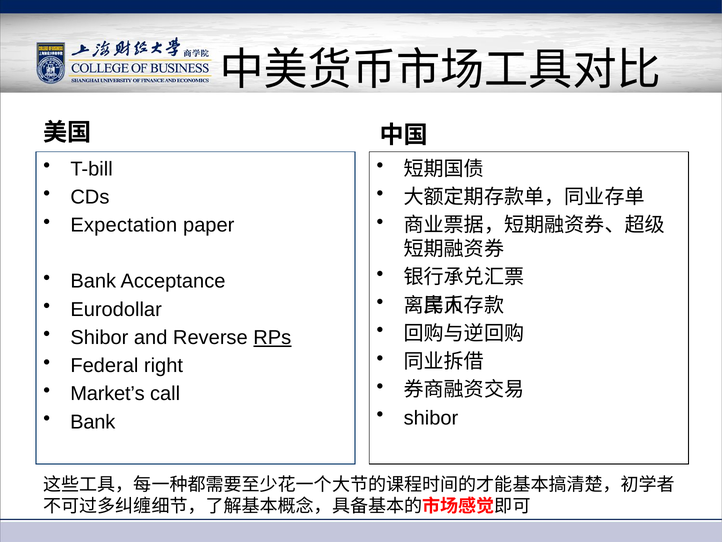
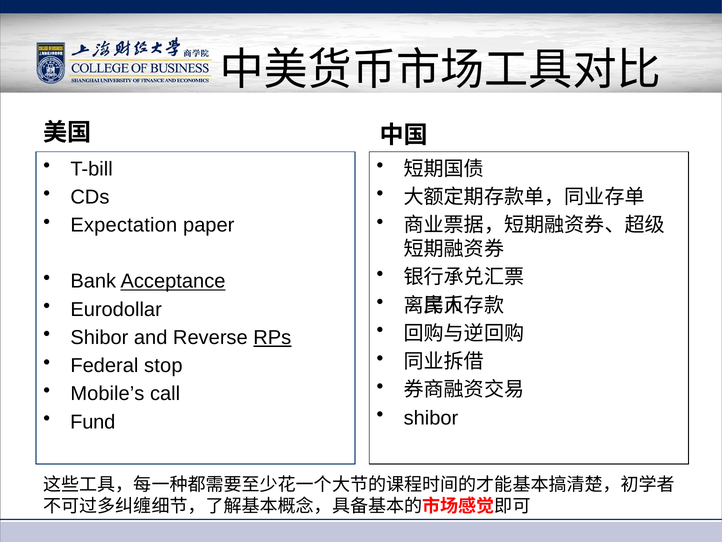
Acceptance underline: none -> present (173, 281)
right: right -> stop (163, 365)
Market’s: Market’s -> Mobile’s (107, 393)
Bank: Bank -> Fund (93, 422)
